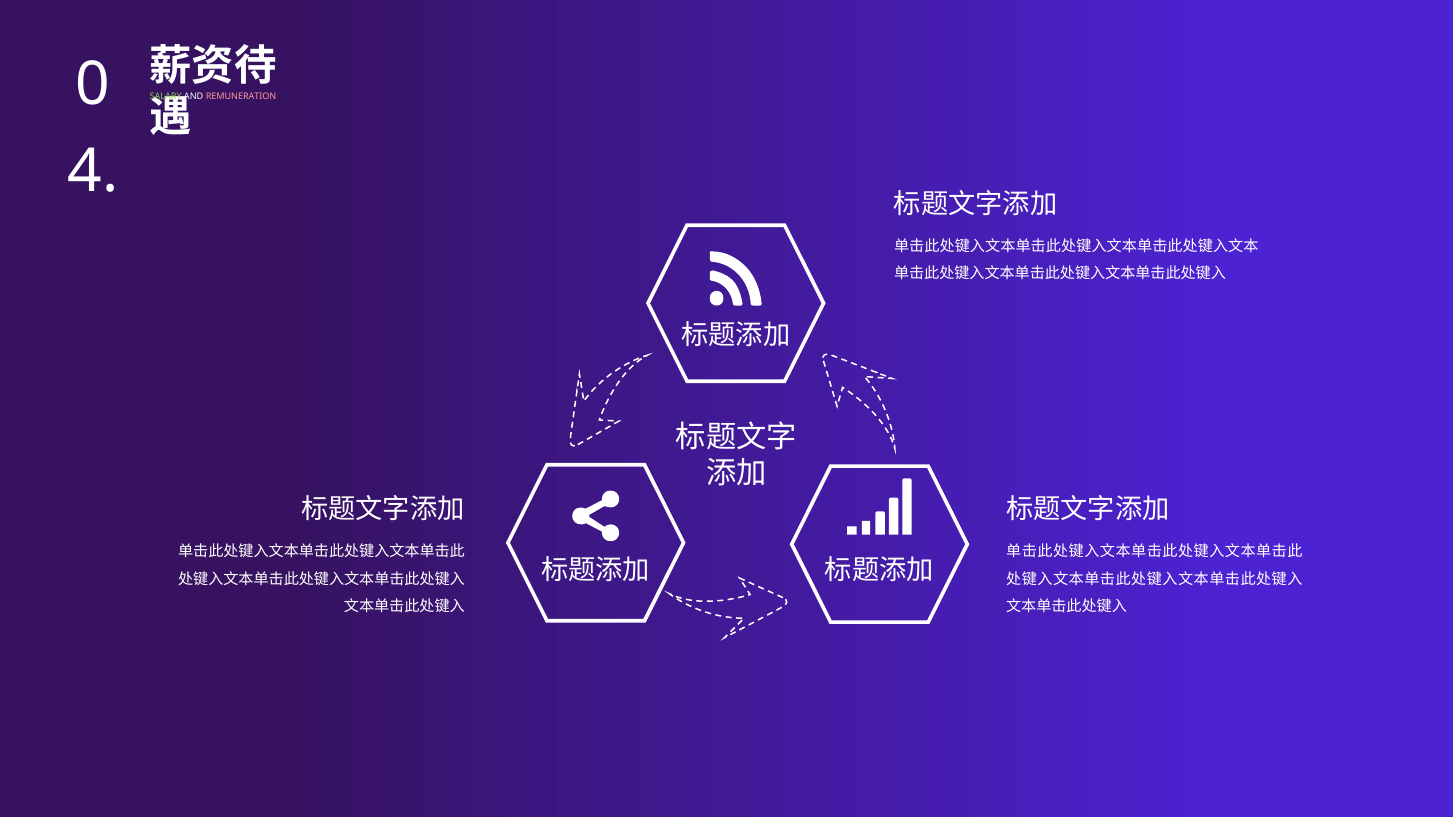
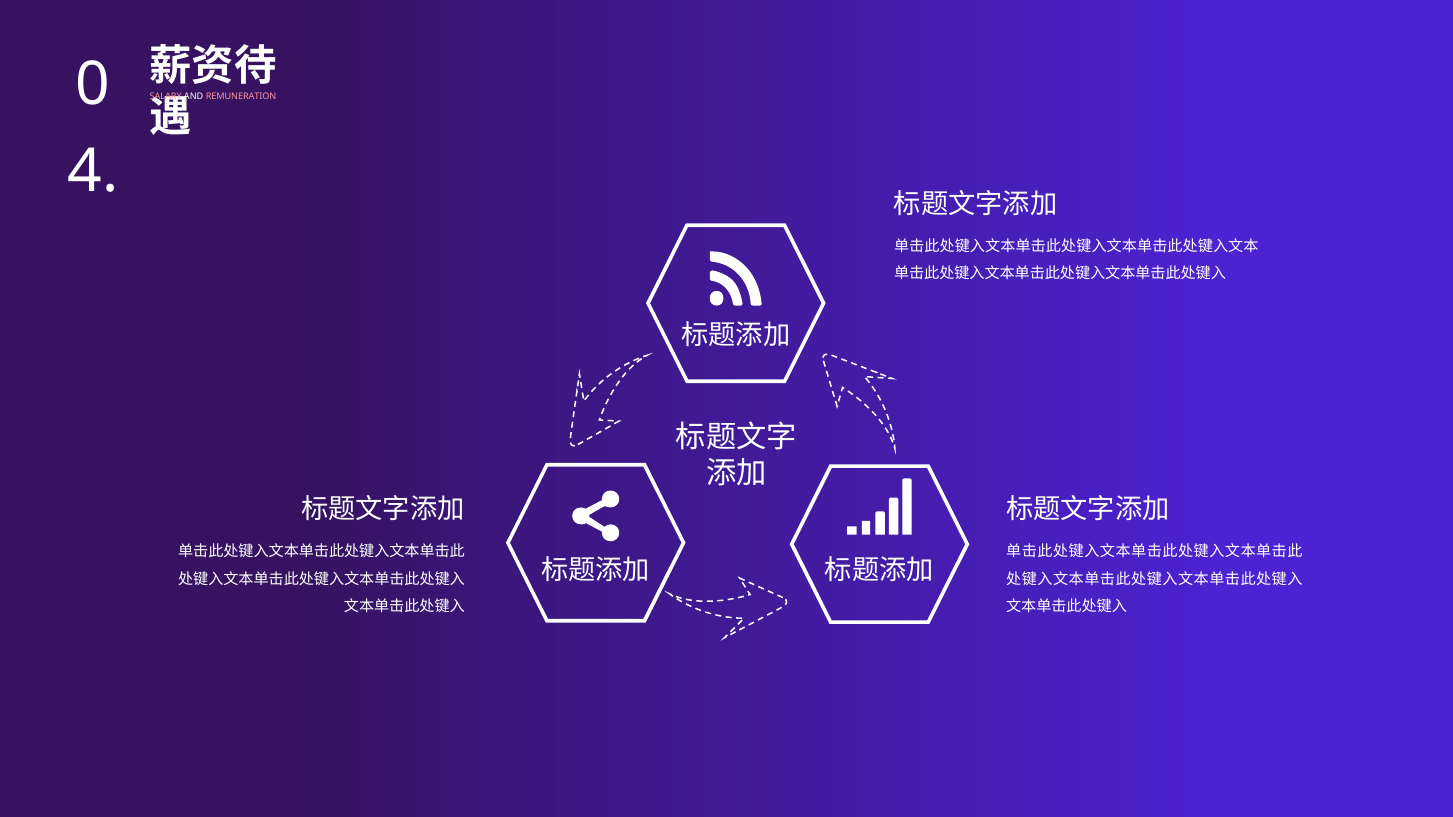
SALARY colour: light green -> pink (166, 96)
